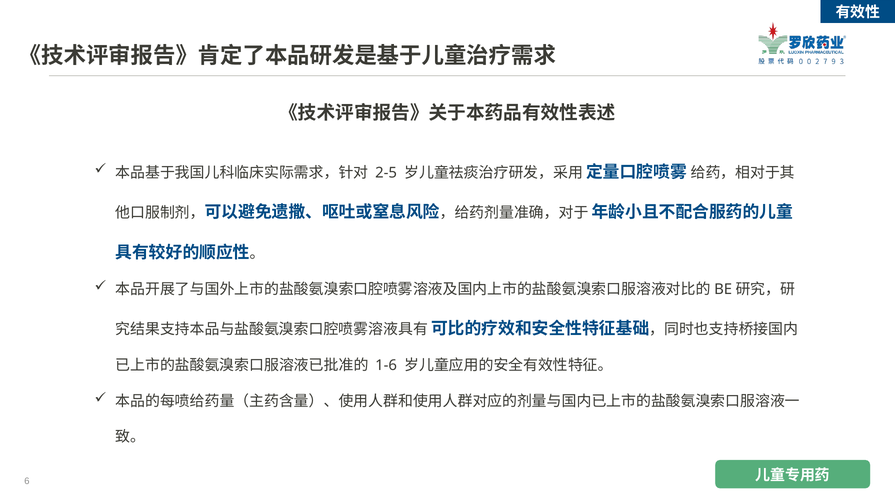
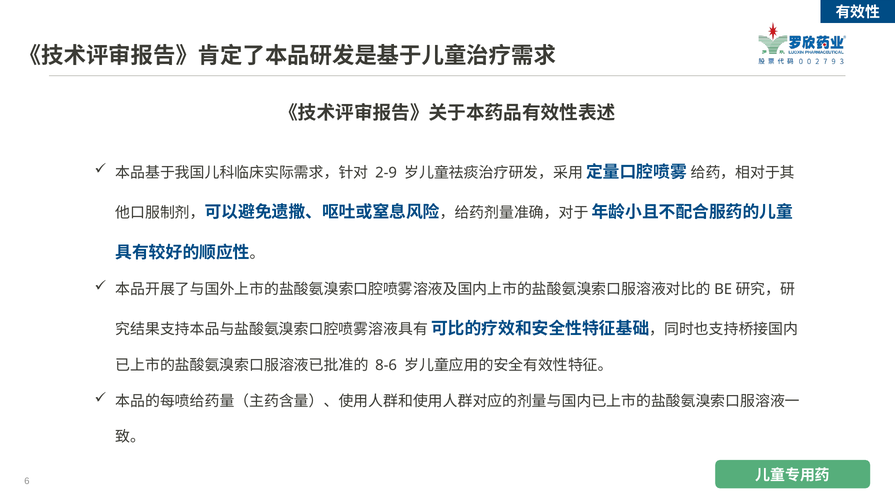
2-5: 2-5 -> 2-9 (386, 173)
1-6: 1-6 -> 8-6 (386, 366)
